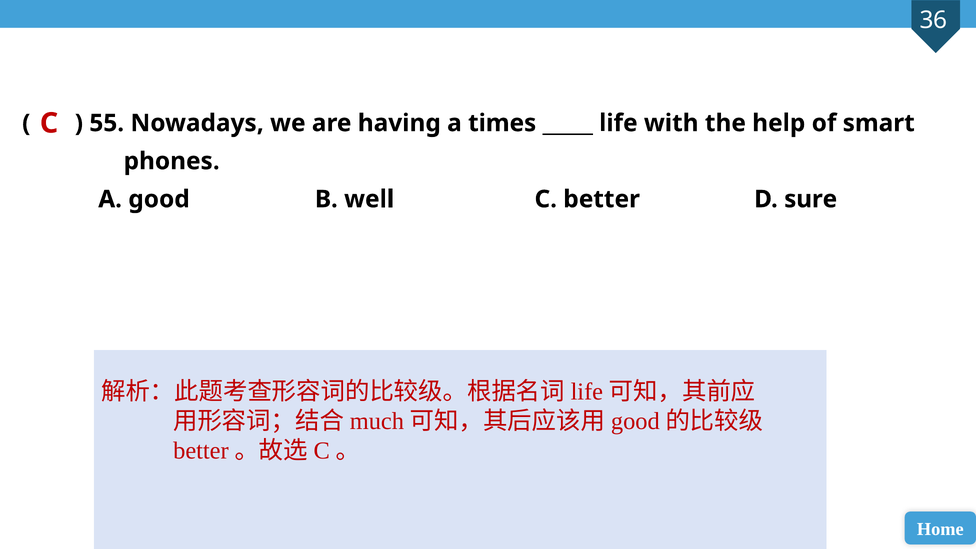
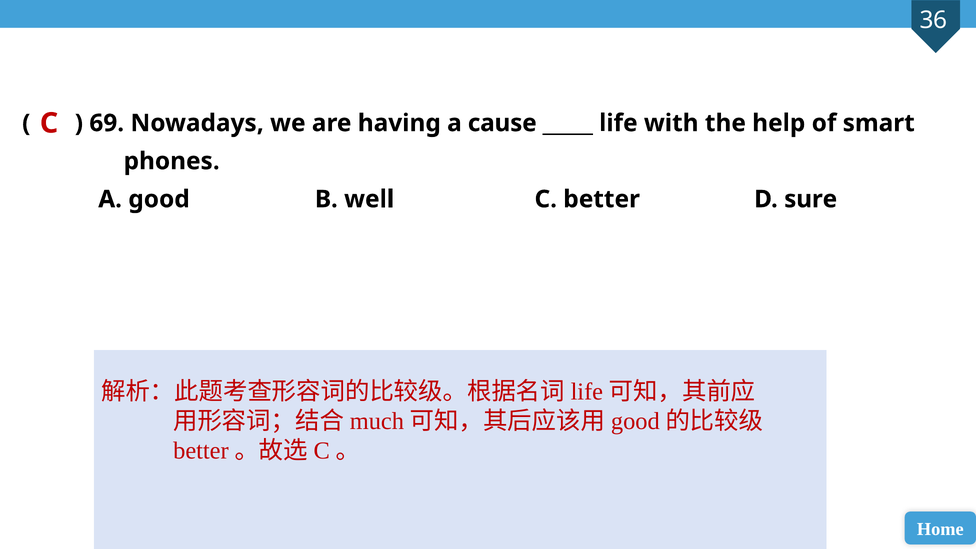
55: 55 -> 69 (107, 123)
times: times -> cause (502, 123)
